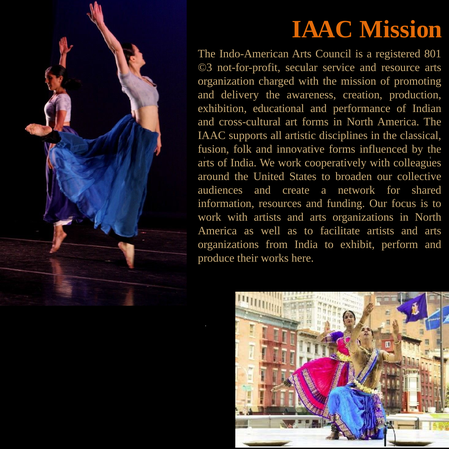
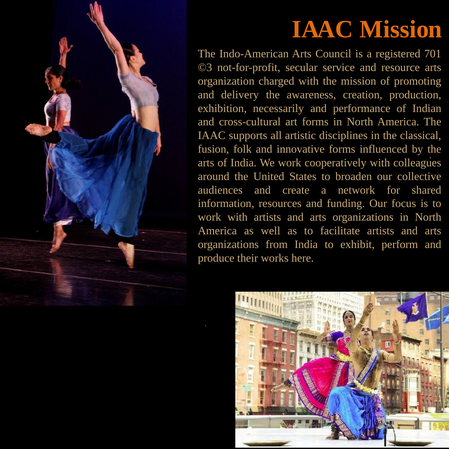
801: 801 -> 701 (433, 54)
educational: educational -> necessarily (278, 108)
